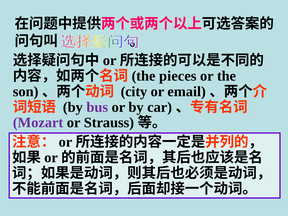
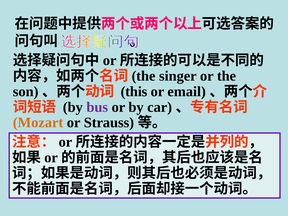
pieces: pieces -> singer (178, 76)
city: city -> this (134, 92)
Mozart colour: purple -> orange (38, 123)
